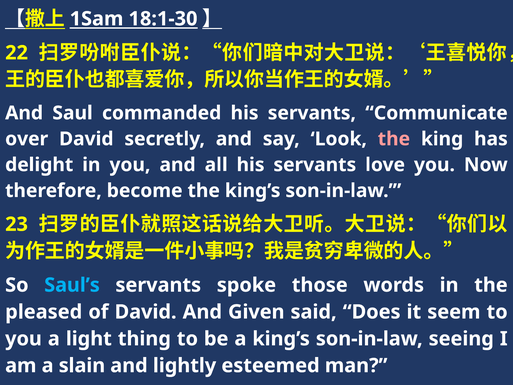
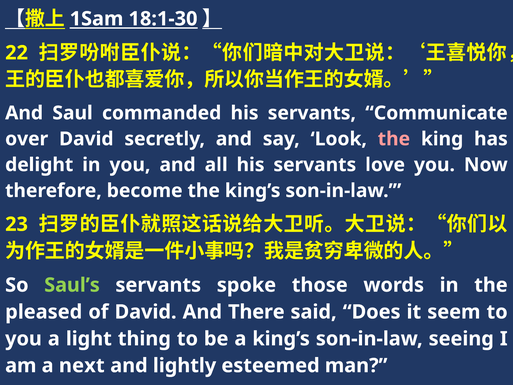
Saul’s colour: light blue -> light green (72, 285)
Given: Given -> There (256, 312)
slain: slain -> next (82, 365)
